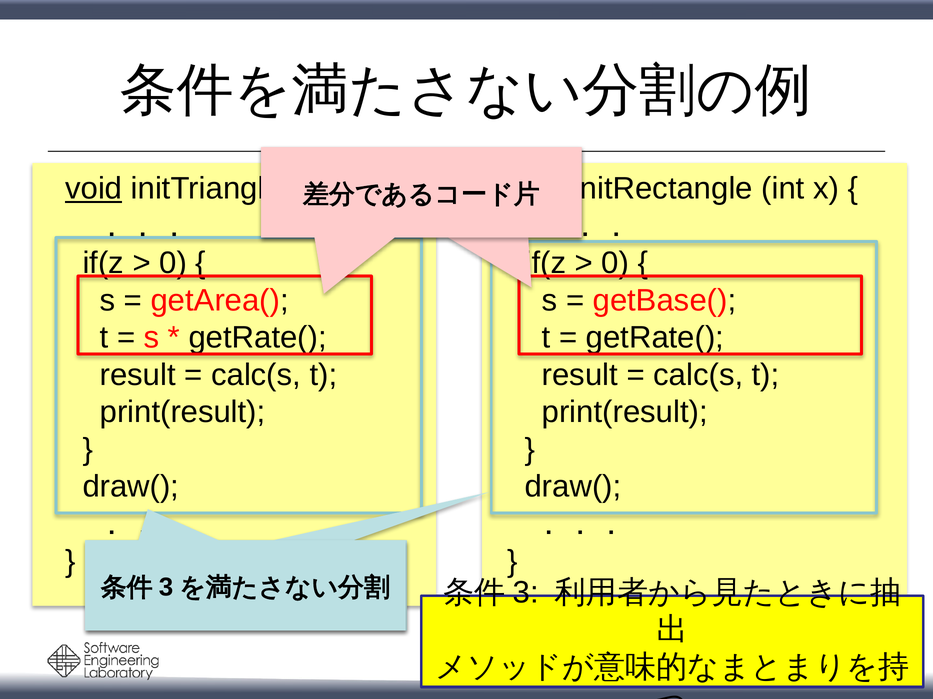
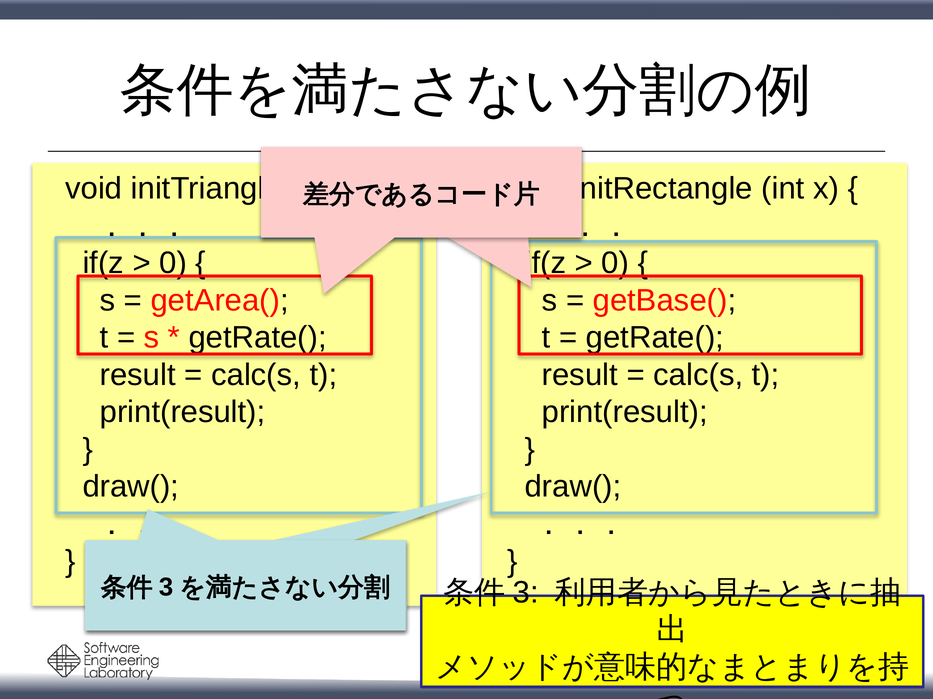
void underline: present -> none (94, 189)
